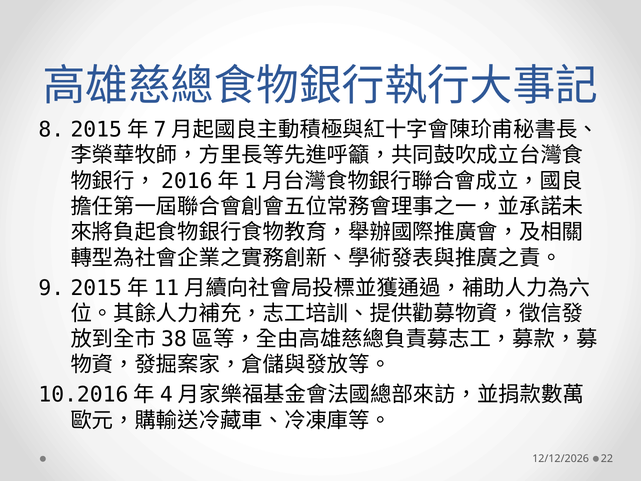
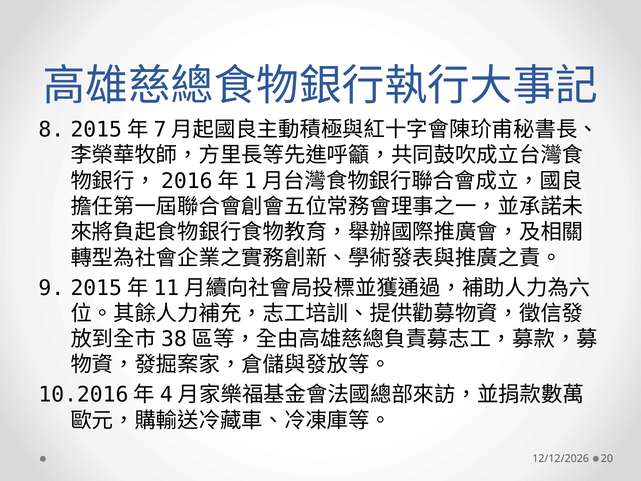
22: 22 -> 20 (607, 458)
